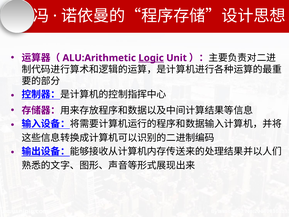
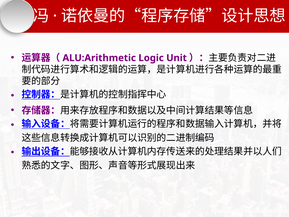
Logic underline: present -> none (151, 58)
